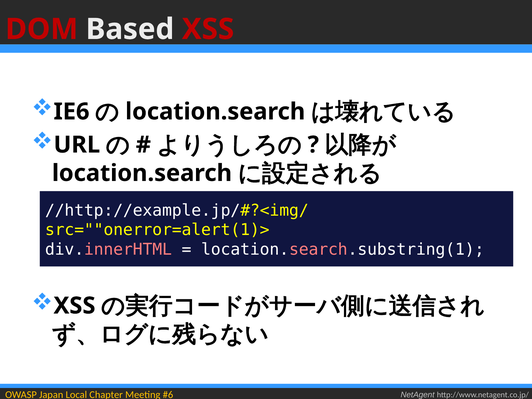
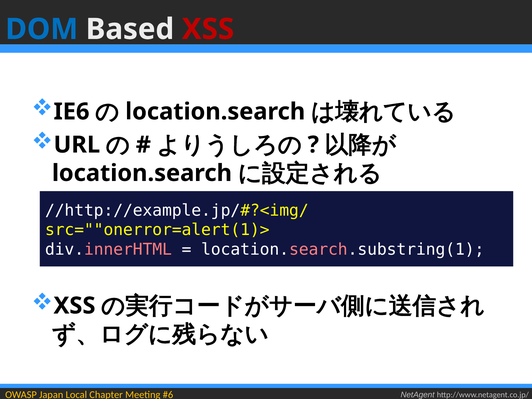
DOM colour: red -> blue (42, 29)
